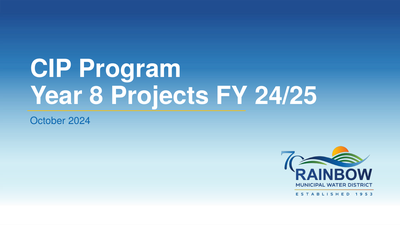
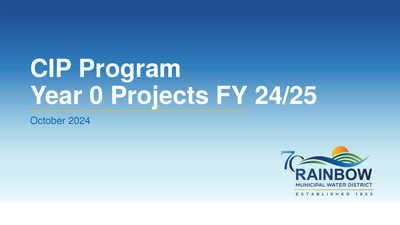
8: 8 -> 0 (96, 96)
